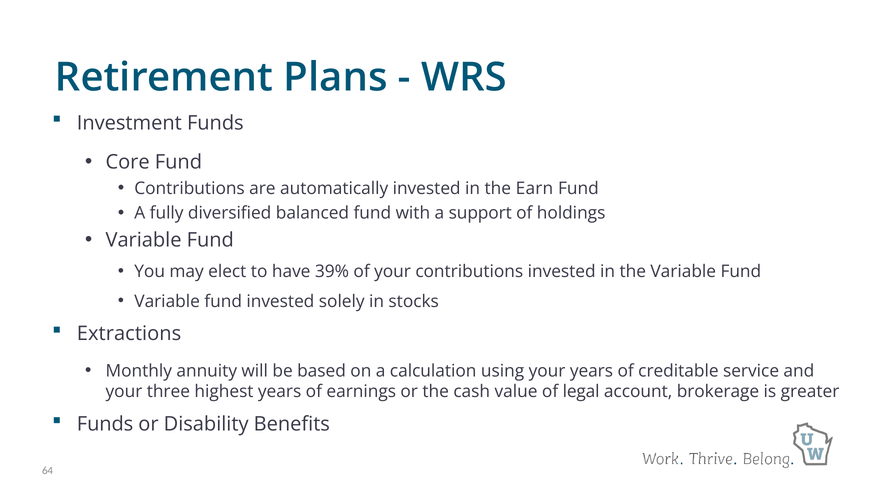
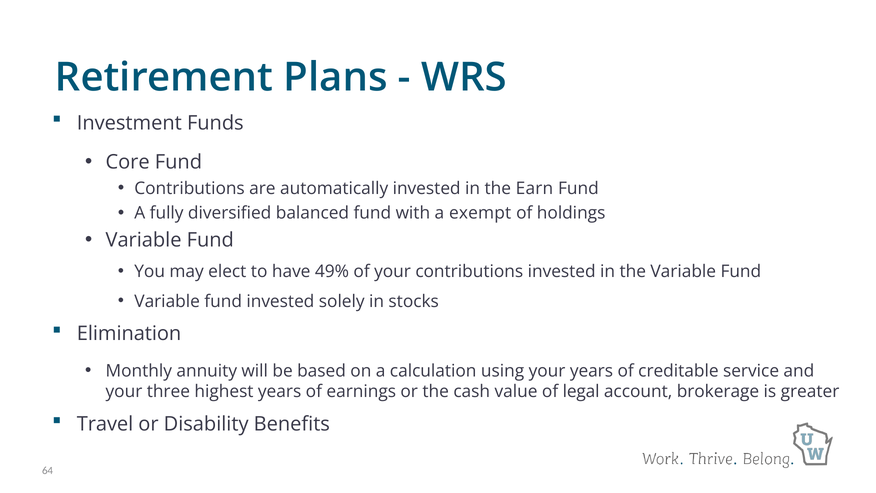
support: support -> exempt (480, 213)
39%: 39% -> 49% (332, 271)
Extractions: Extractions -> Elimination (129, 334)
Funds: Funds -> Travel (105, 424)
